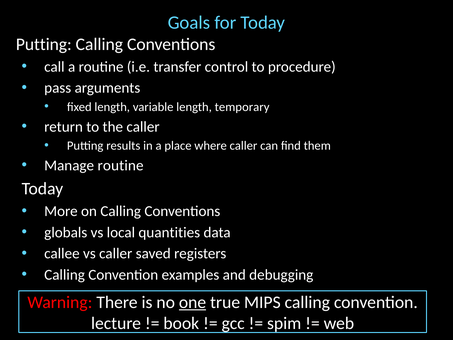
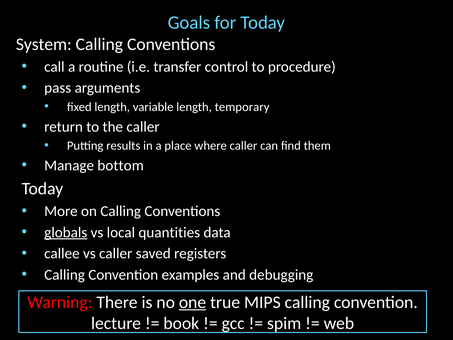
Putting: Putting -> System (44, 44)
Manage routine: routine -> bottom (121, 165)
globals underline: none -> present (66, 232)
